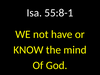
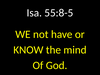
55:8-1: 55:8-1 -> 55:8-5 (59, 13)
